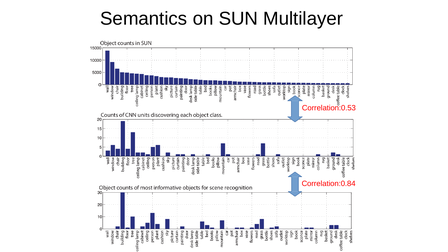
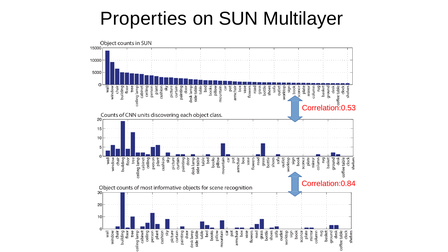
Semantics: Semantics -> Properties (144, 19)
